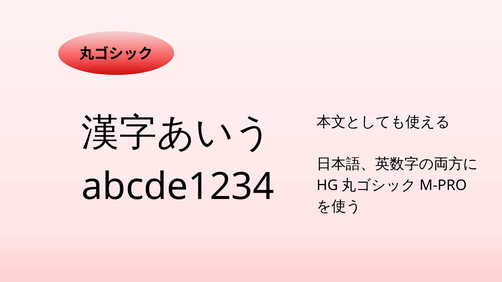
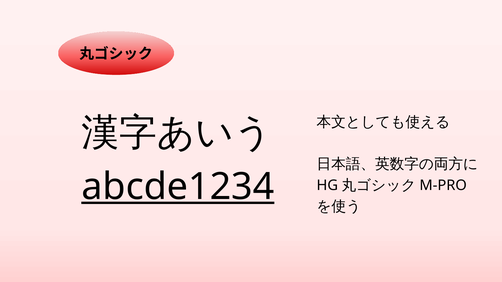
abcde1234 underline: none -> present (178, 187)
